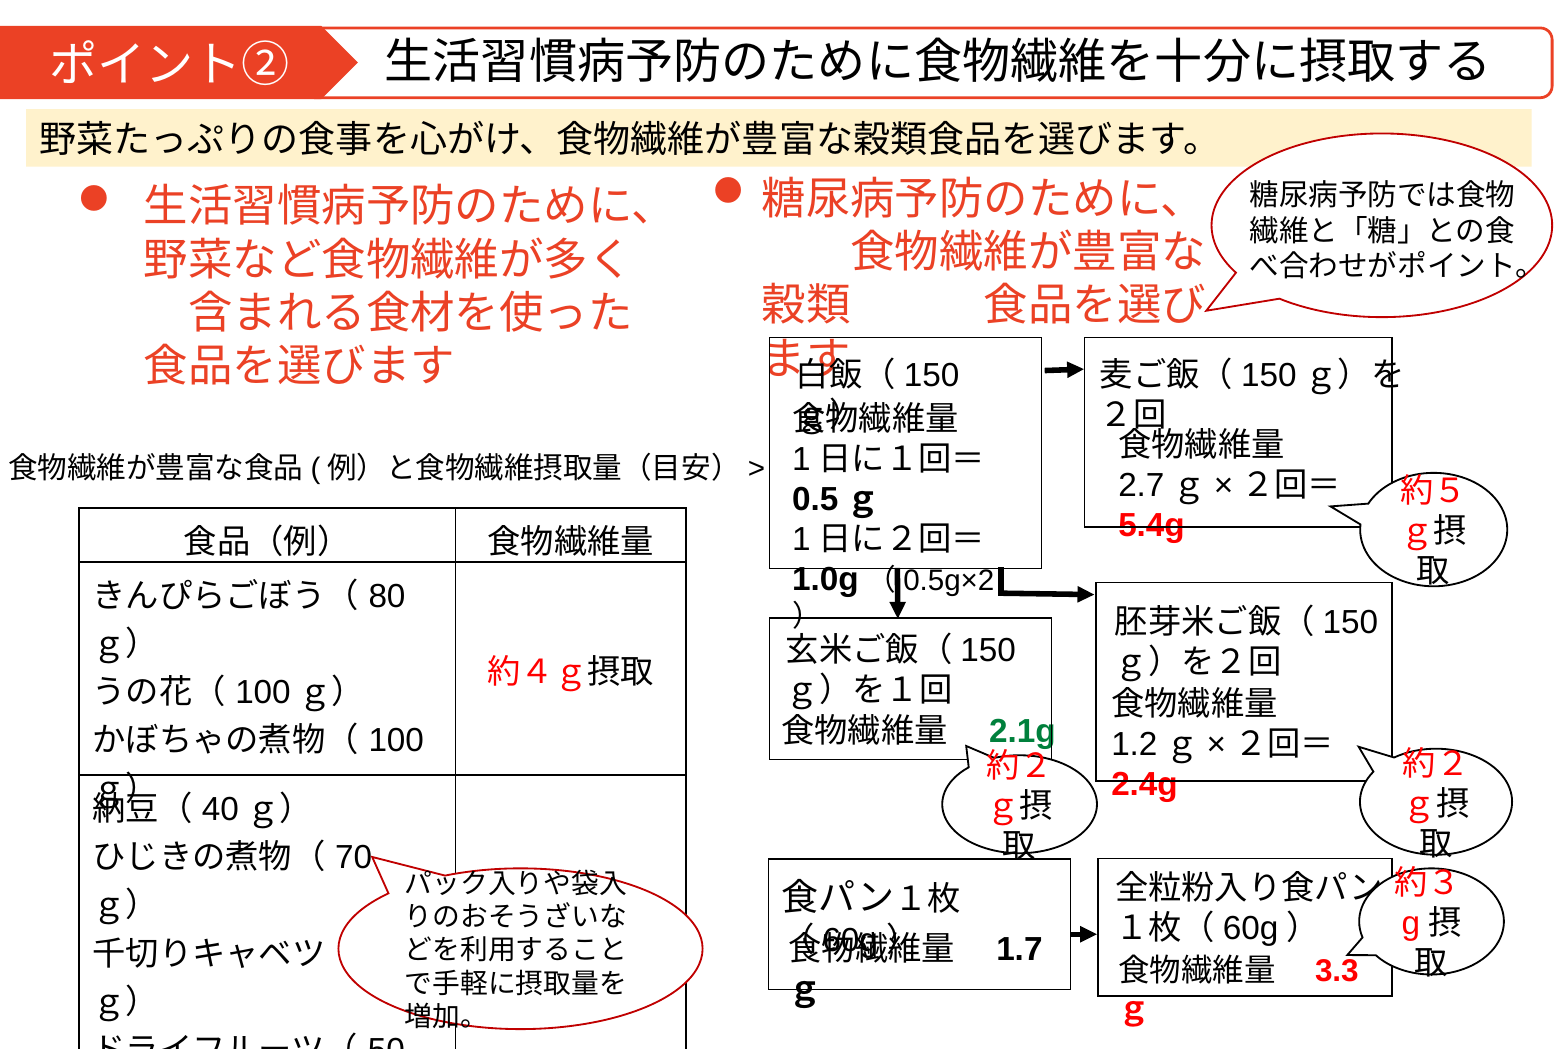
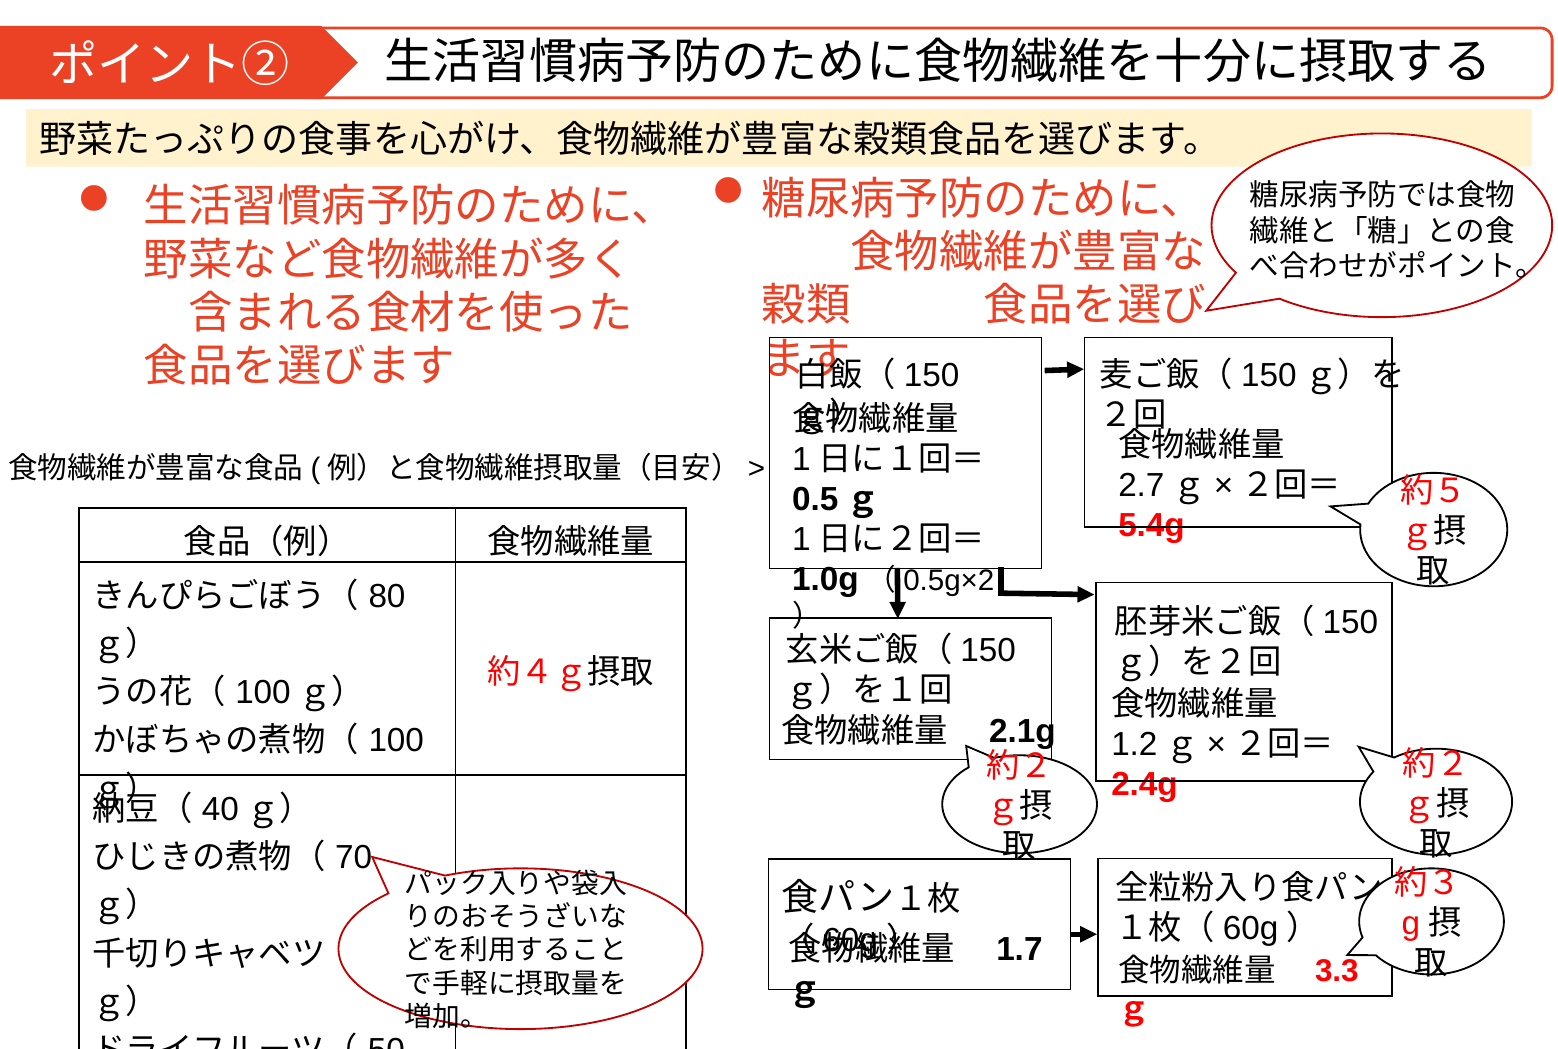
2.1g colour: green -> black (1022, 731)
